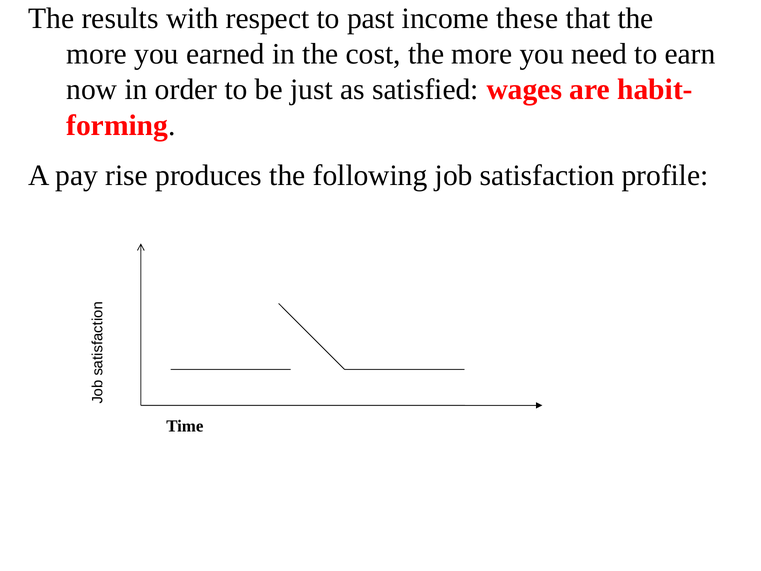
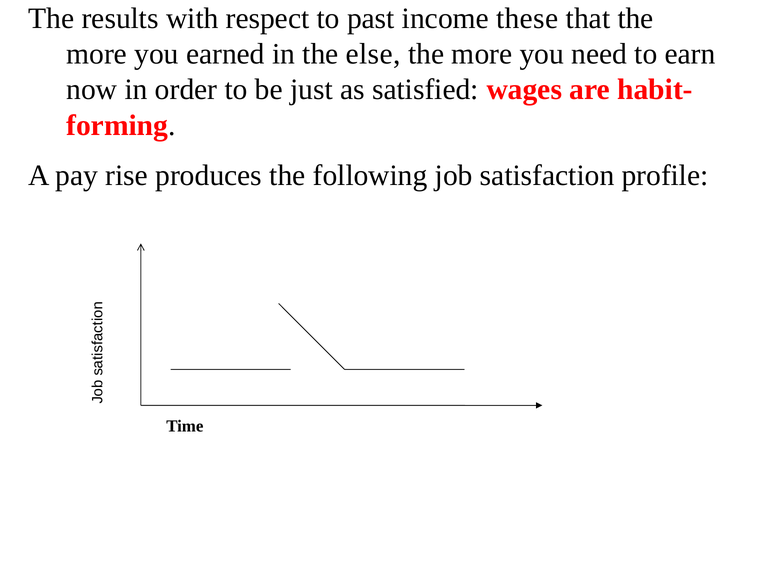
cost: cost -> else (373, 54)
